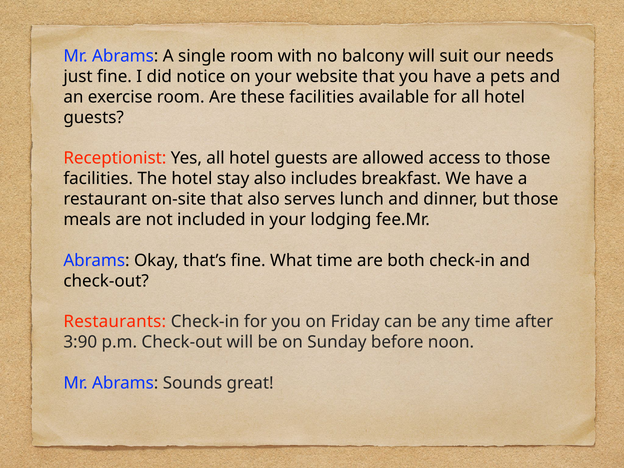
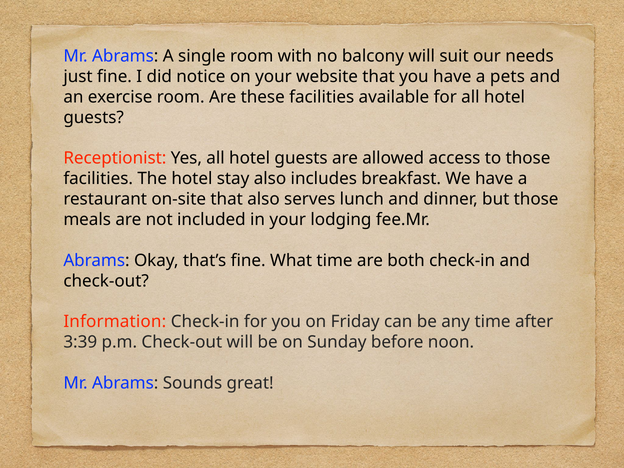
Restaurants: Restaurants -> Information (115, 322)
3:90: 3:90 -> 3:39 (80, 342)
